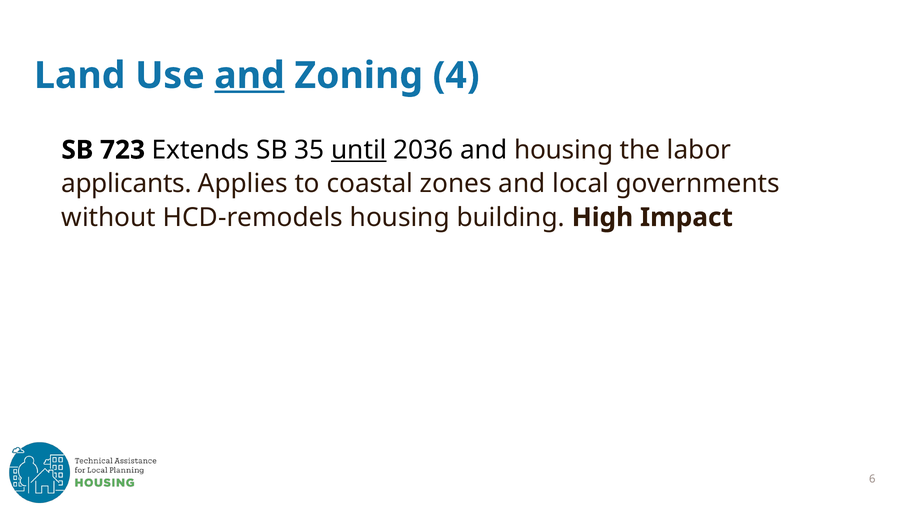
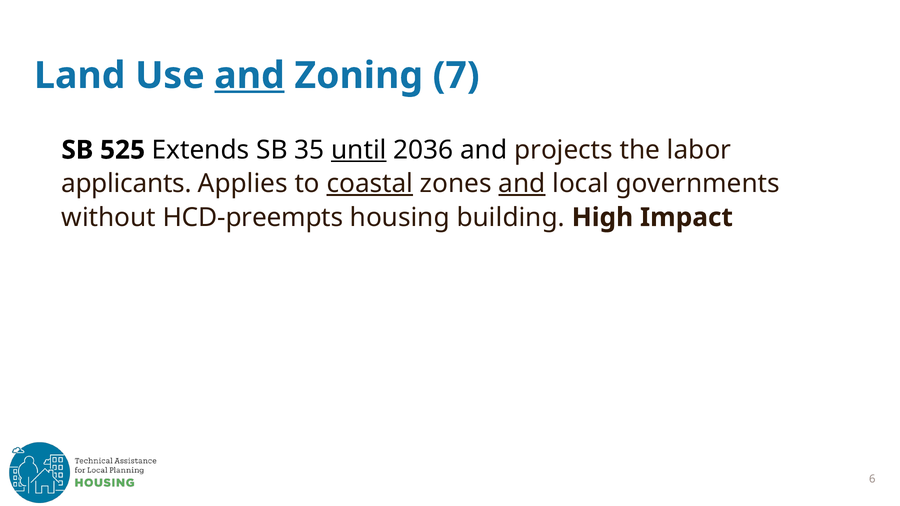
4: 4 -> 7 (456, 76)
723: 723 -> 525 (123, 150)
and housing: housing -> projects (564, 150)
coastal underline: none -> present (370, 184)
and underline: none -> present (522, 184)
HCD-remodels: HCD-remodels -> HCD-preempts (253, 218)
